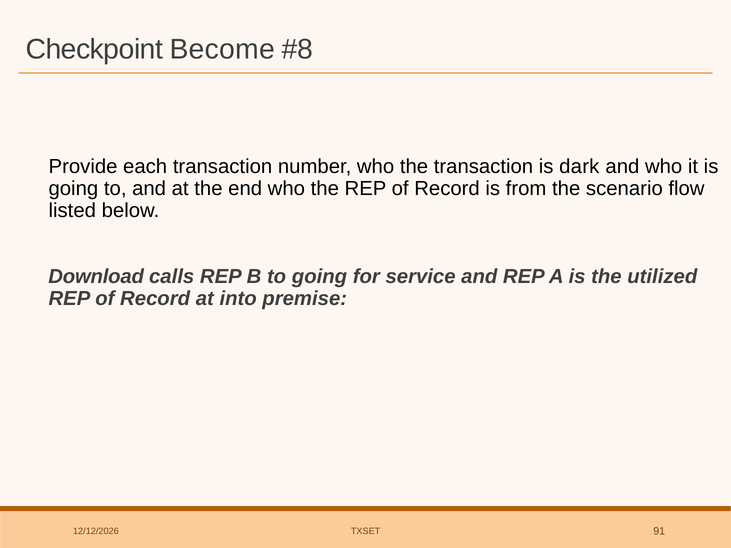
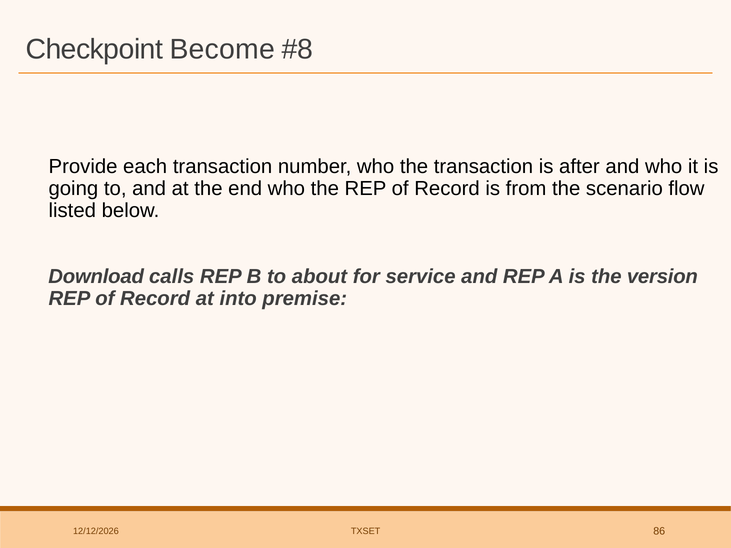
dark: dark -> after (579, 167)
to going: going -> about (319, 277)
utilized: utilized -> version (662, 277)
91: 91 -> 86 (659, 532)
